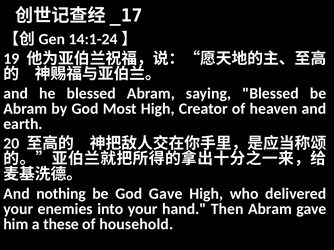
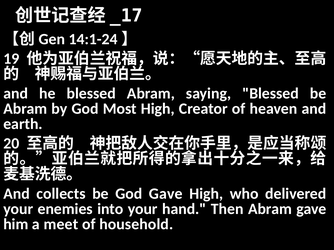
nothing: nothing -> collects (61, 194)
these: these -> meet (61, 225)
